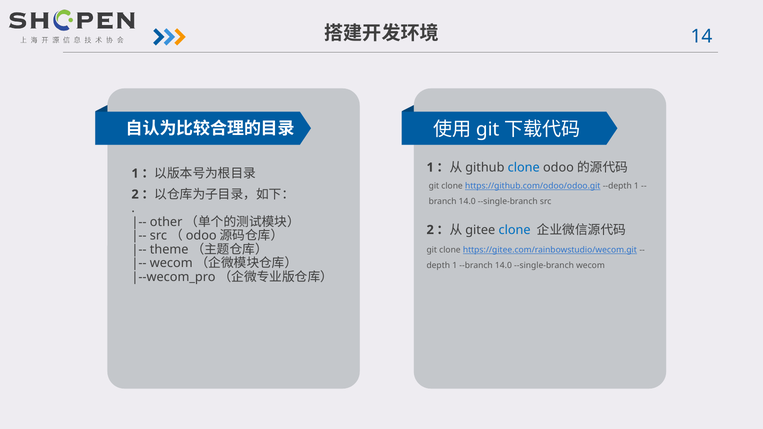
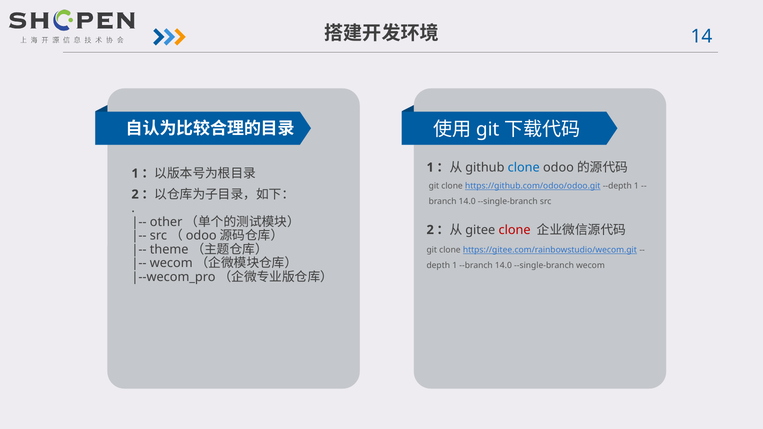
clone colour: blue -> red (515, 230)
